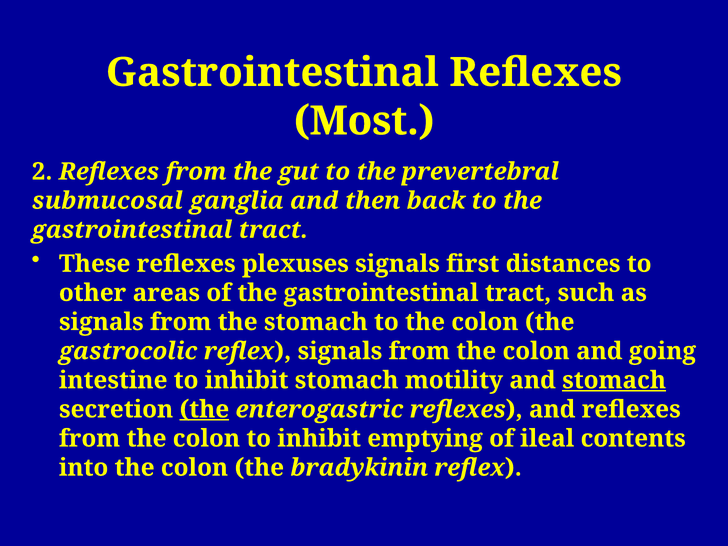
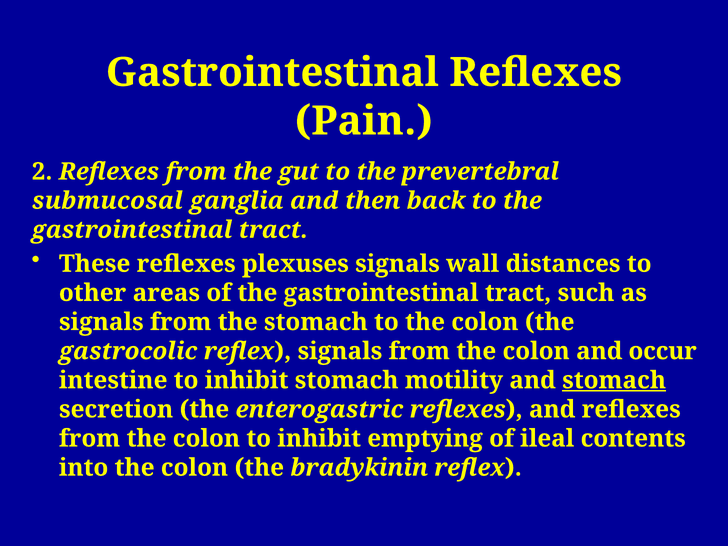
Most: Most -> Pain (364, 121)
first: first -> wall (473, 264)
going: going -> occur (663, 351)
the underline: present -> none (204, 409)
